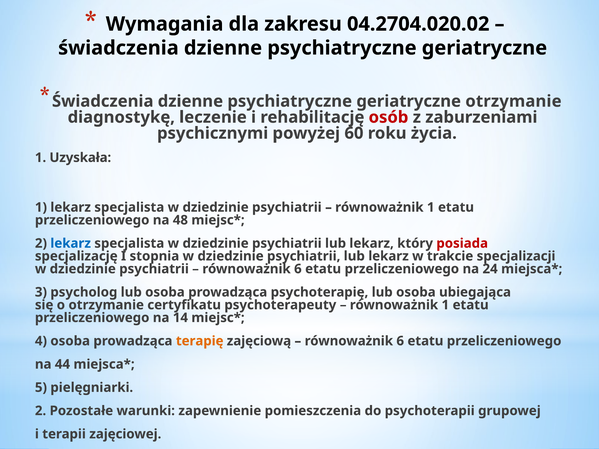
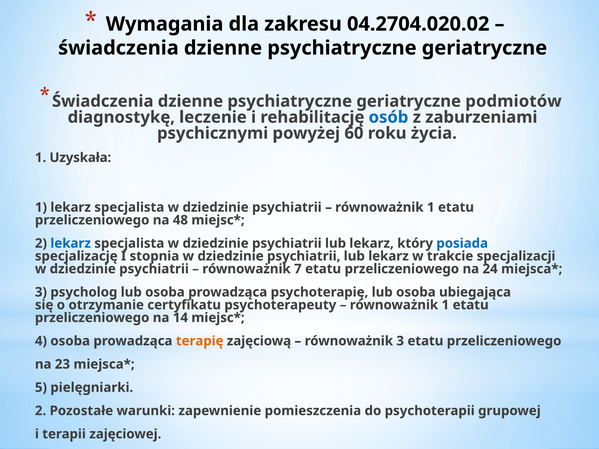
geriatryczne otrzymanie: otrzymanie -> podmiotów (513, 101)
osób colour: red -> blue (388, 117)
posiada colour: red -> blue (462, 243)
6: 6 -> 7 (298, 269)
6: 6 -> 3 (400, 341)
44: 44 -> 23 (62, 364)
